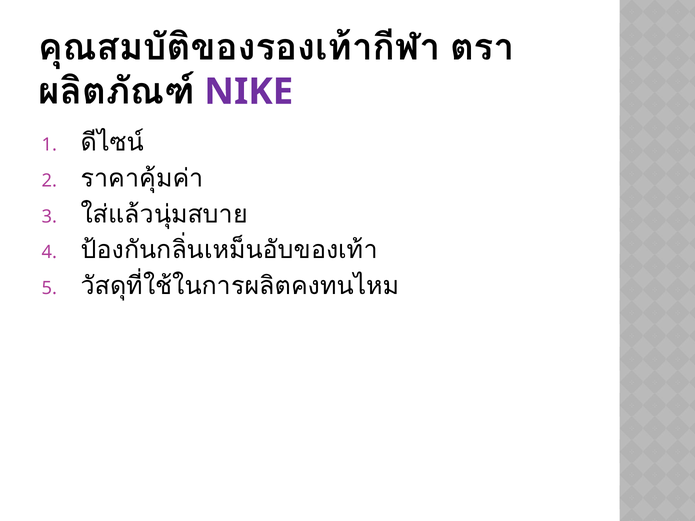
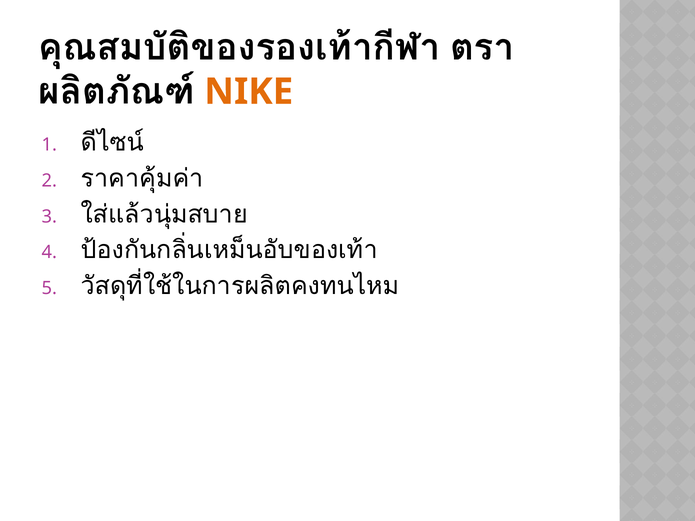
NIKE colour: purple -> orange (249, 92)
